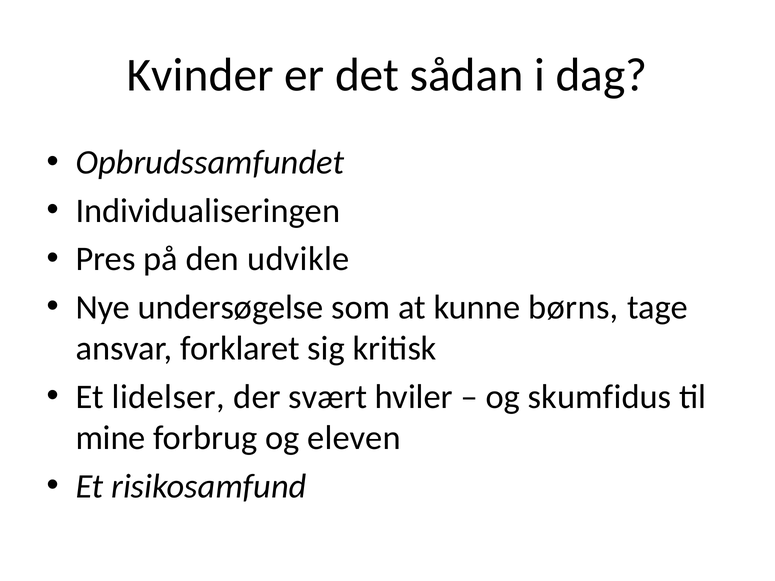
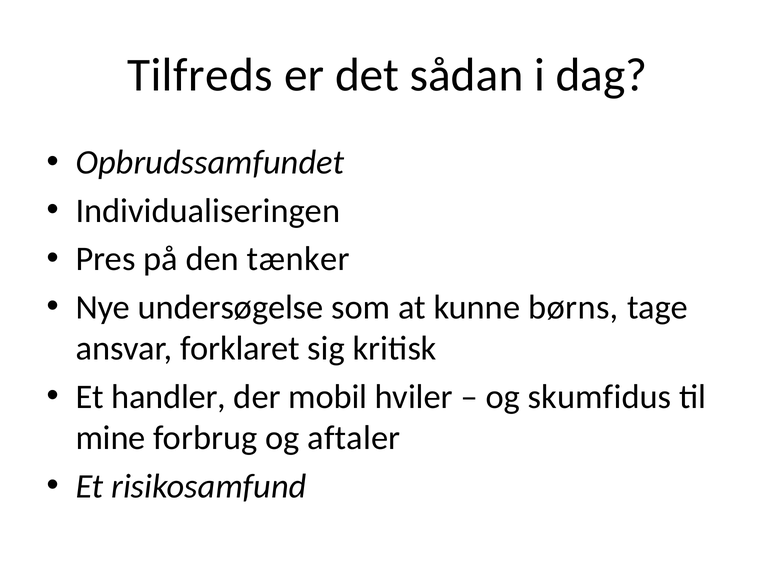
Kvinder: Kvinder -> Tilfreds (200, 75)
udvikle: udvikle -> tænker (298, 259)
lidelser: lidelser -> handler (169, 397)
svært: svært -> mobil (328, 397)
eleven: eleven -> aftaler (354, 438)
